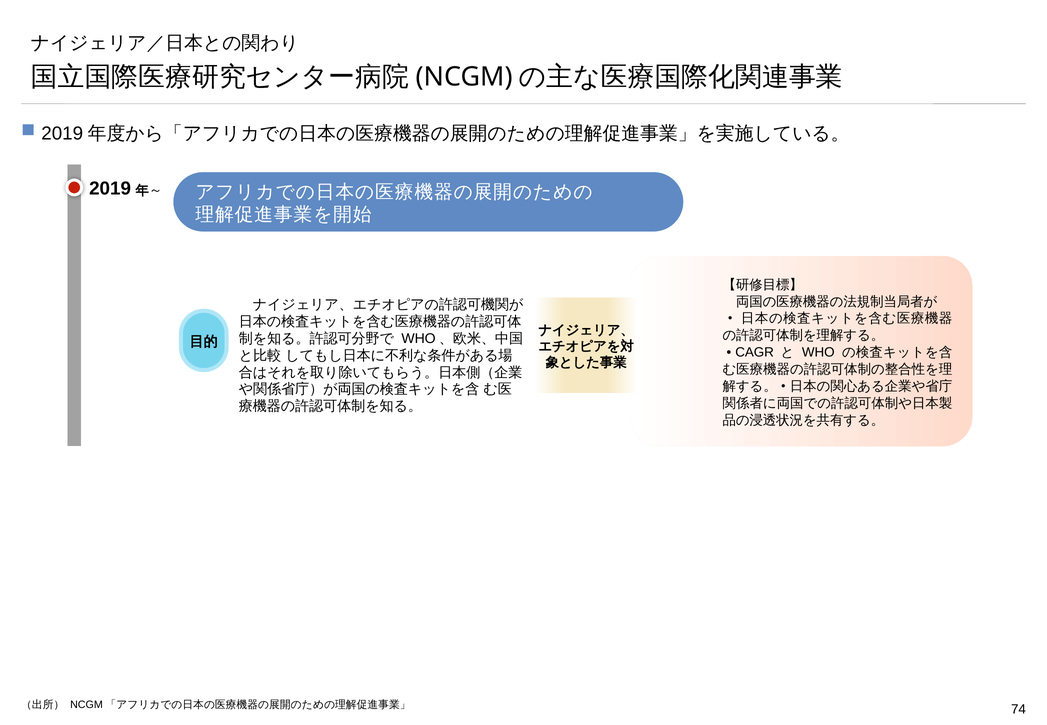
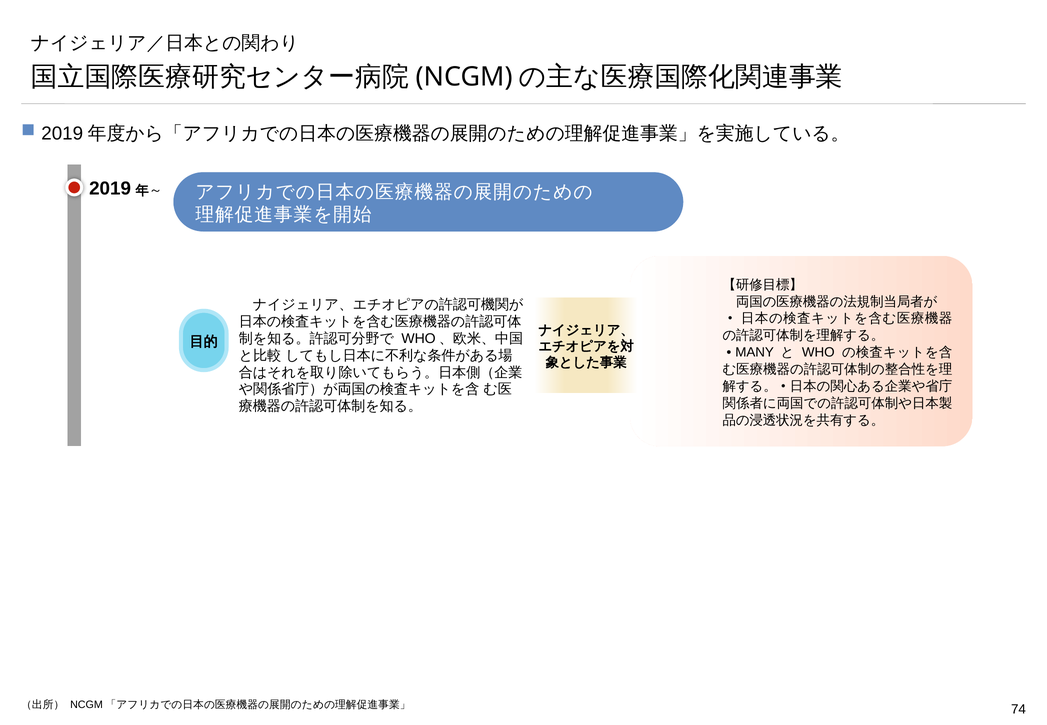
CAGR: CAGR -> MANY (755, 352)
